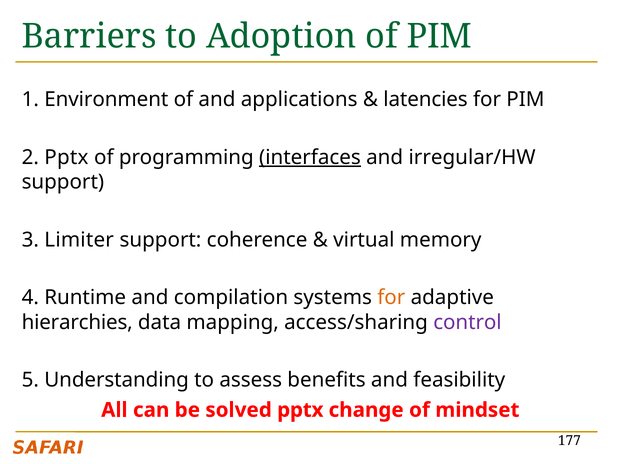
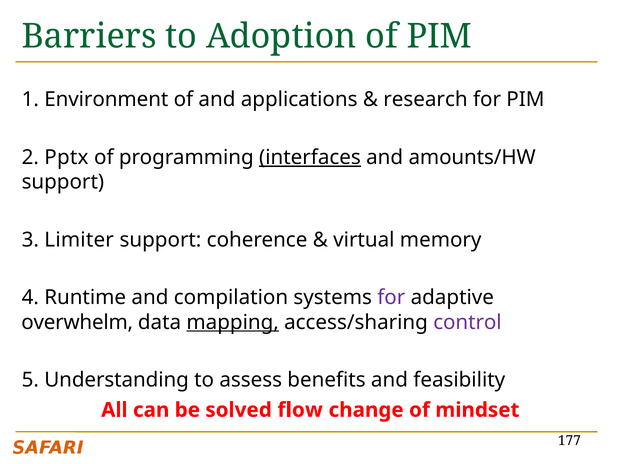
latencies: latencies -> research (425, 99)
irregular/HW: irregular/HW -> amounts/HW (472, 157)
for colour: orange -> purple (391, 297)
hierarchies: hierarchies -> overwhelm (77, 322)
mapping underline: none -> present (233, 322)
solved pptx: pptx -> flow (300, 410)
